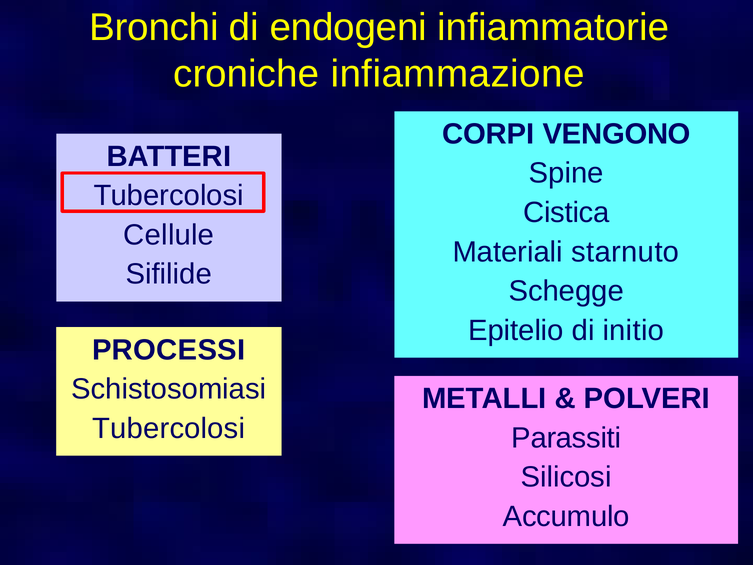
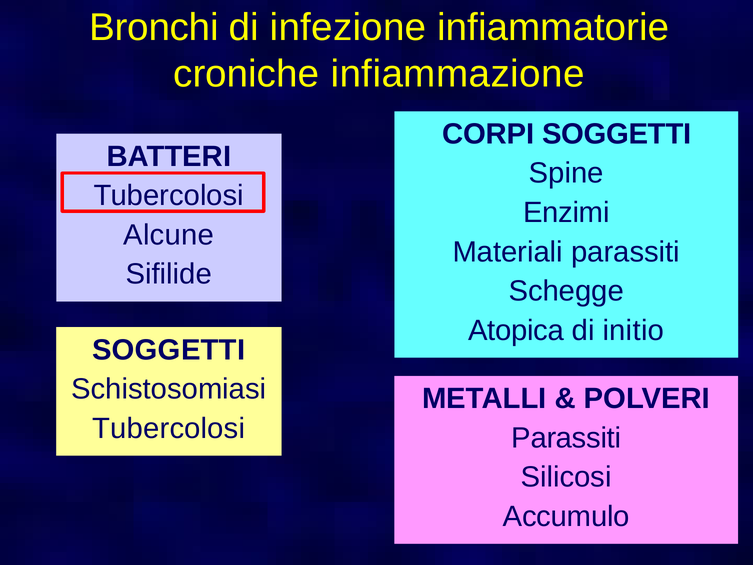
endogeni: endogeni -> infezione (348, 28)
CORPI VENGONO: VENGONO -> SOGGETTI (617, 134)
Cistica: Cistica -> Enzimi (566, 212)
Cellule: Cellule -> Alcune (169, 235)
Materiali starnuto: starnuto -> parassiti (625, 252)
Epitelio: Epitelio -> Atopica (516, 330)
PROCESSI: PROCESSI -> SOGGETTI (169, 350)
